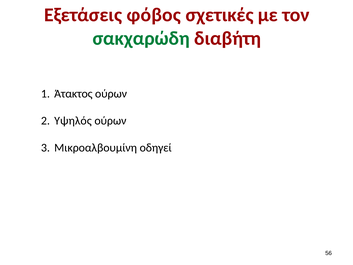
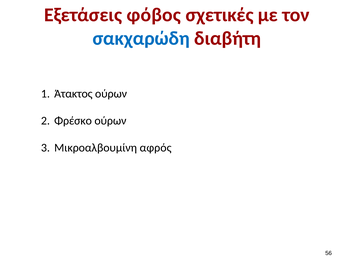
σακχαρώδη colour: green -> blue (141, 38)
Υψηλός: Υψηλός -> Φρέσκο (73, 121)
οδηγεί: οδηγεί -> αφρός (156, 148)
